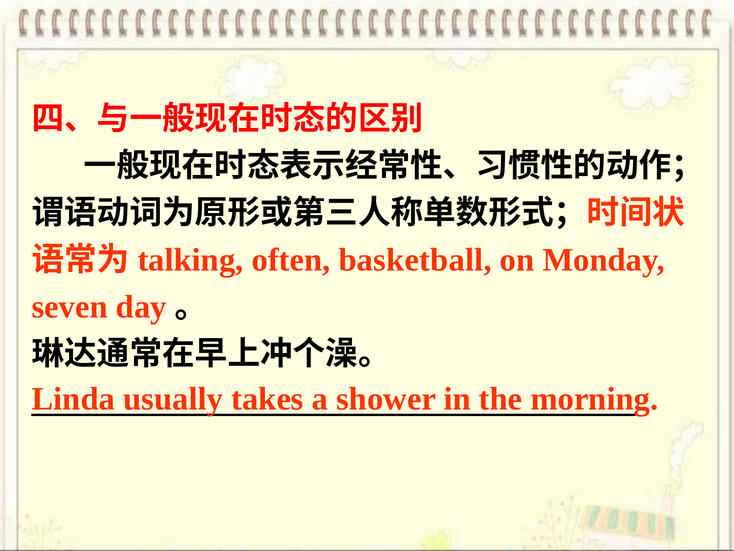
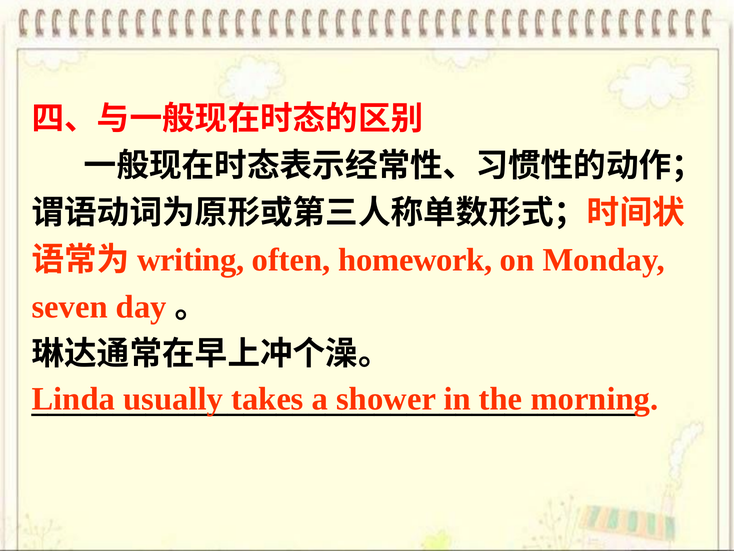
talking: talking -> writing (191, 260)
basketball: basketball -> homework (415, 260)
